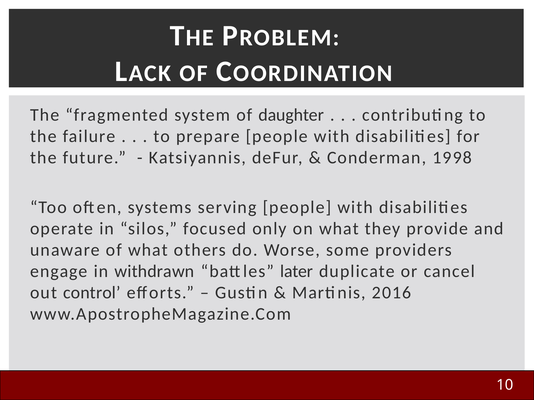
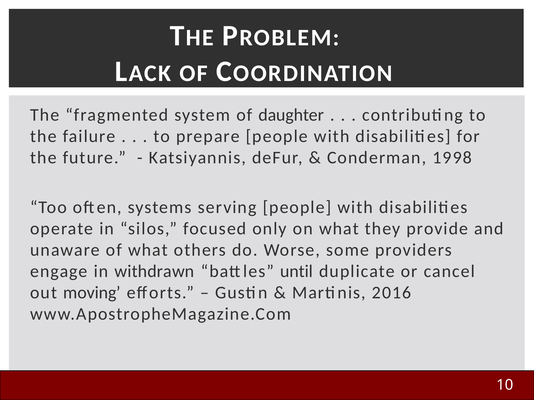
later: later -> until (297, 272)
control: control -> moving (92, 293)
